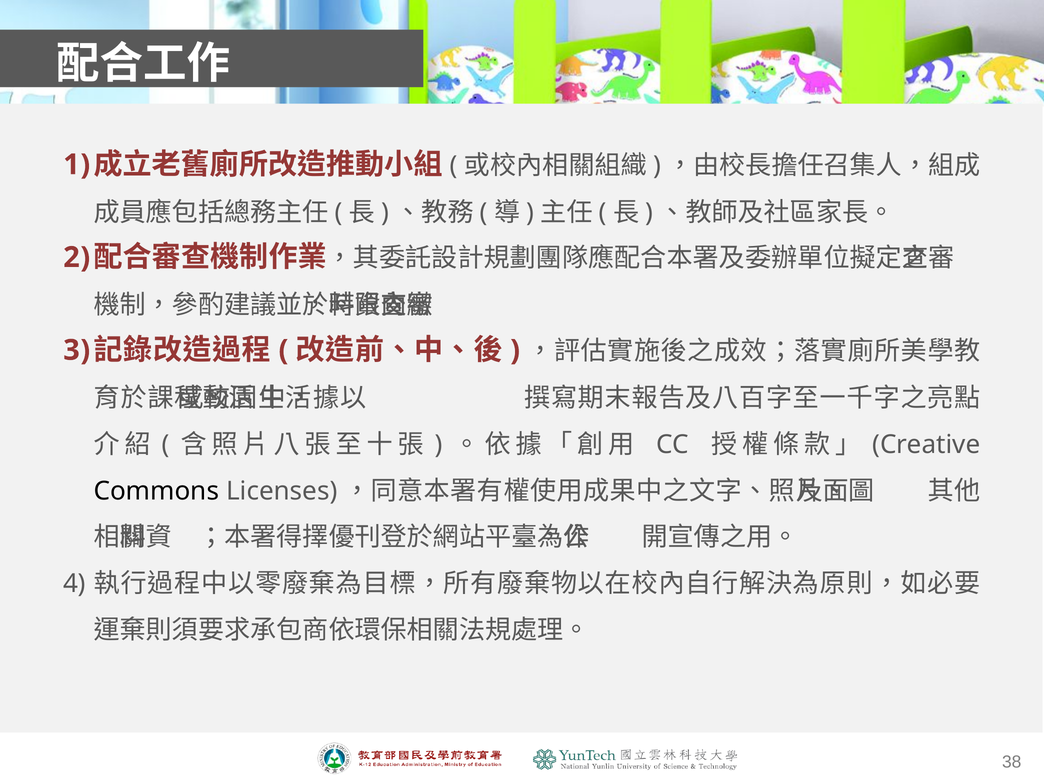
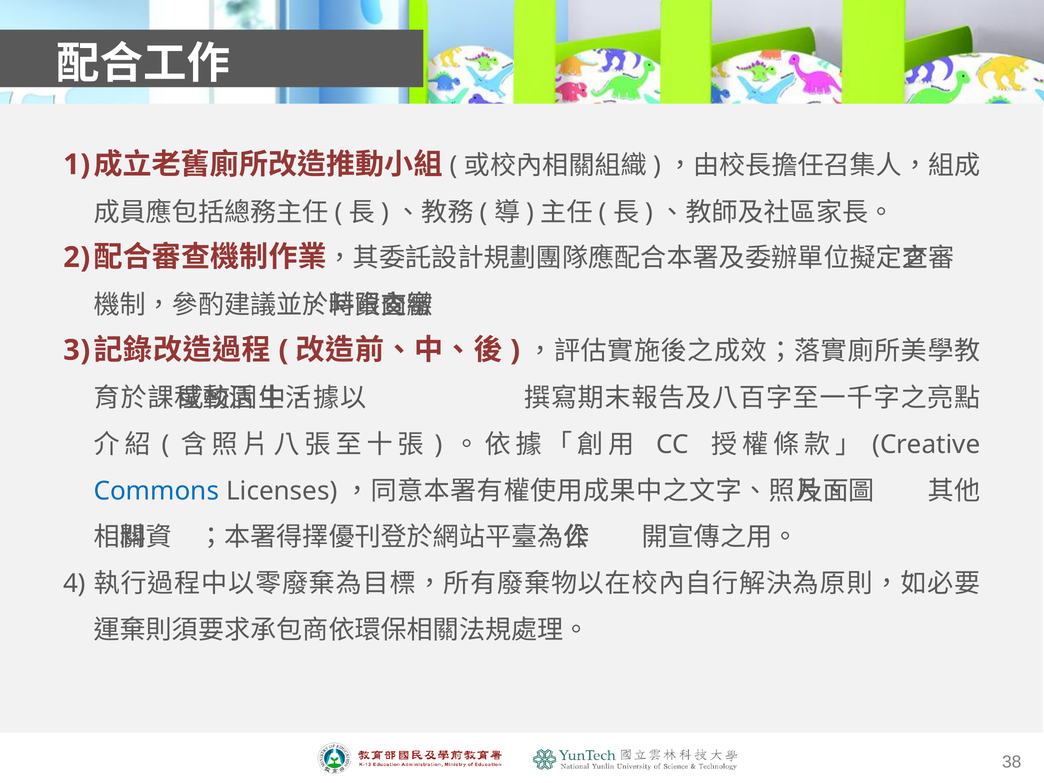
Commons colour: black -> blue (156, 491)
